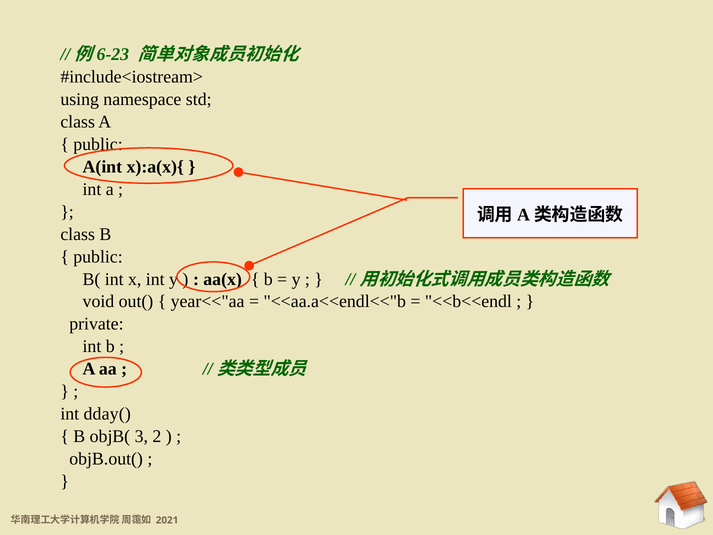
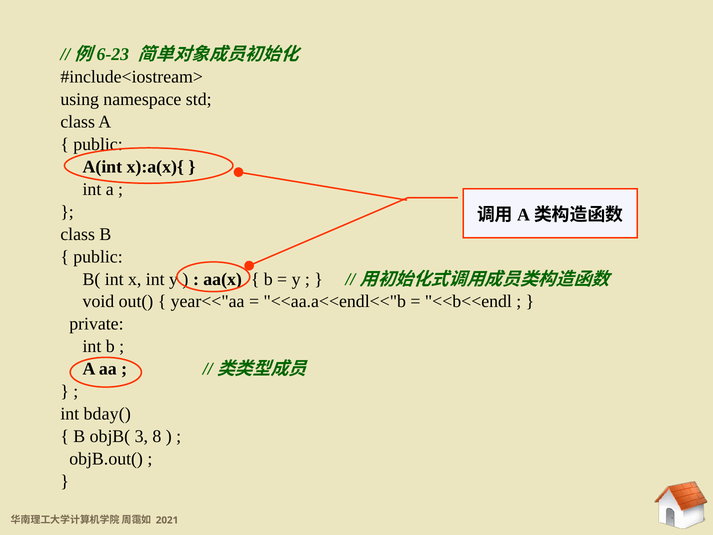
dday(: dday( -> bday( (107, 414)
2: 2 -> 8 (157, 436)
